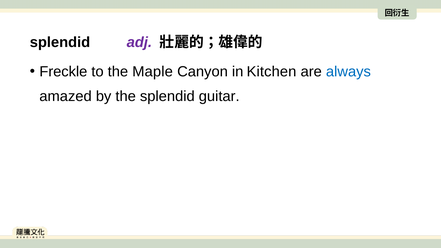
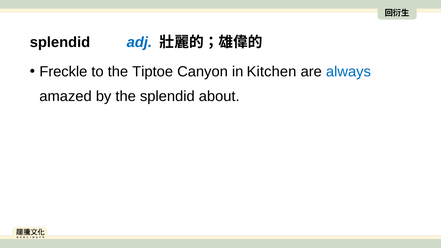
adj colour: purple -> blue (139, 42)
Maple: Maple -> Tiptoe (153, 72)
guitar: guitar -> about (219, 96)
